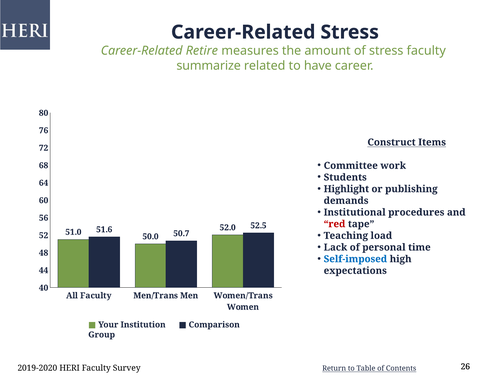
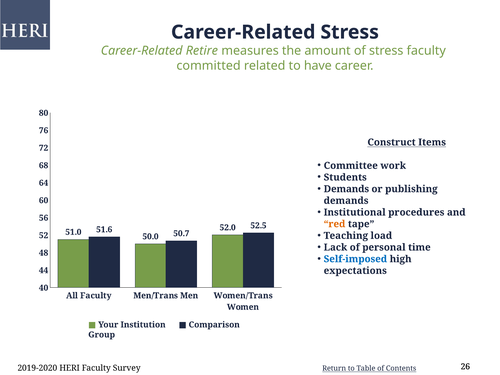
summarize: summarize -> committed (209, 66)
Highlight: Highlight -> Demands (346, 189)
red colour: red -> orange (335, 224)
